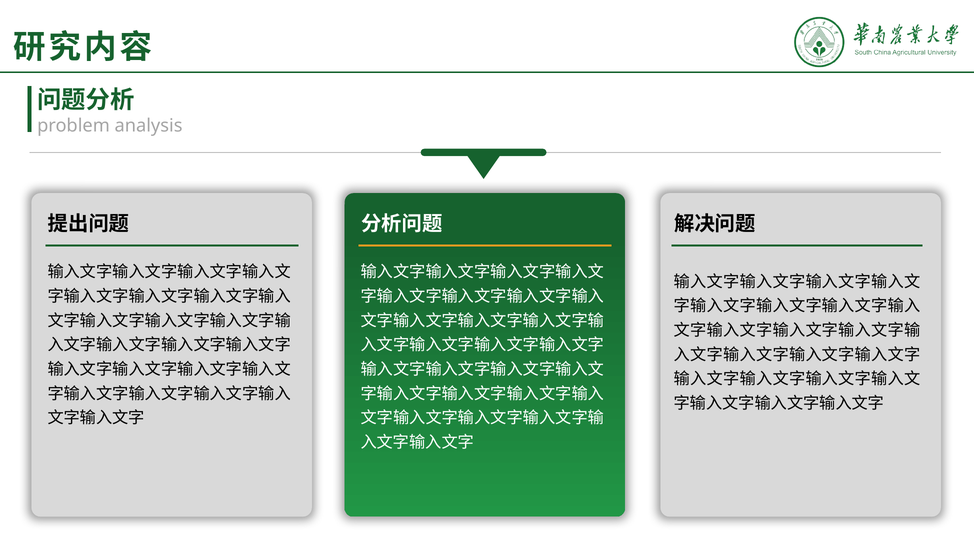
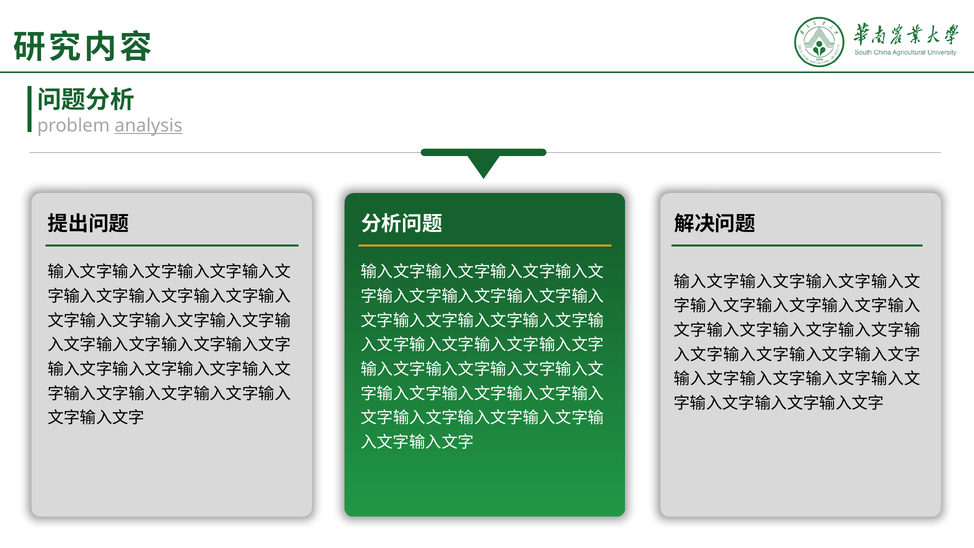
analysis underline: none -> present (149, 125)
